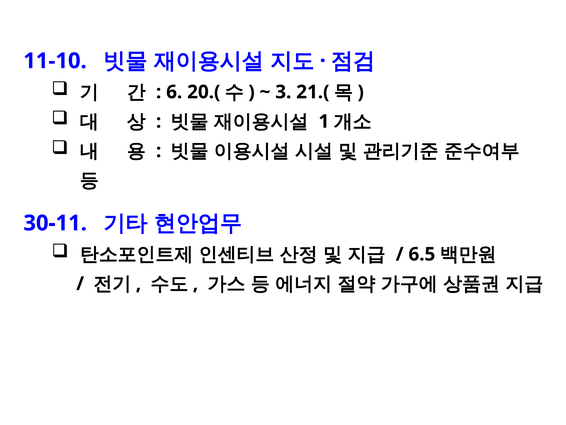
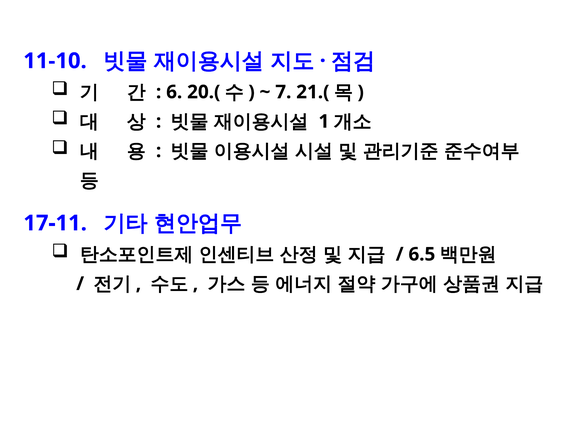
3: 3 -> 7 (283, 92)
30-11: 30-11 -> 17-11 (55, 223)
